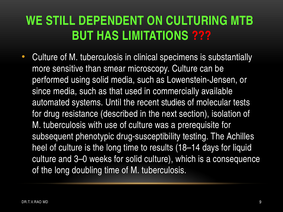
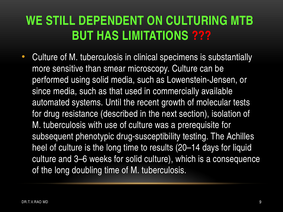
studies: studies -> growth (173, 103)
18–14: 18–14 -> 20–14 (188, 148)
3–0: 3–0 -> 3–6 (81, 159)
